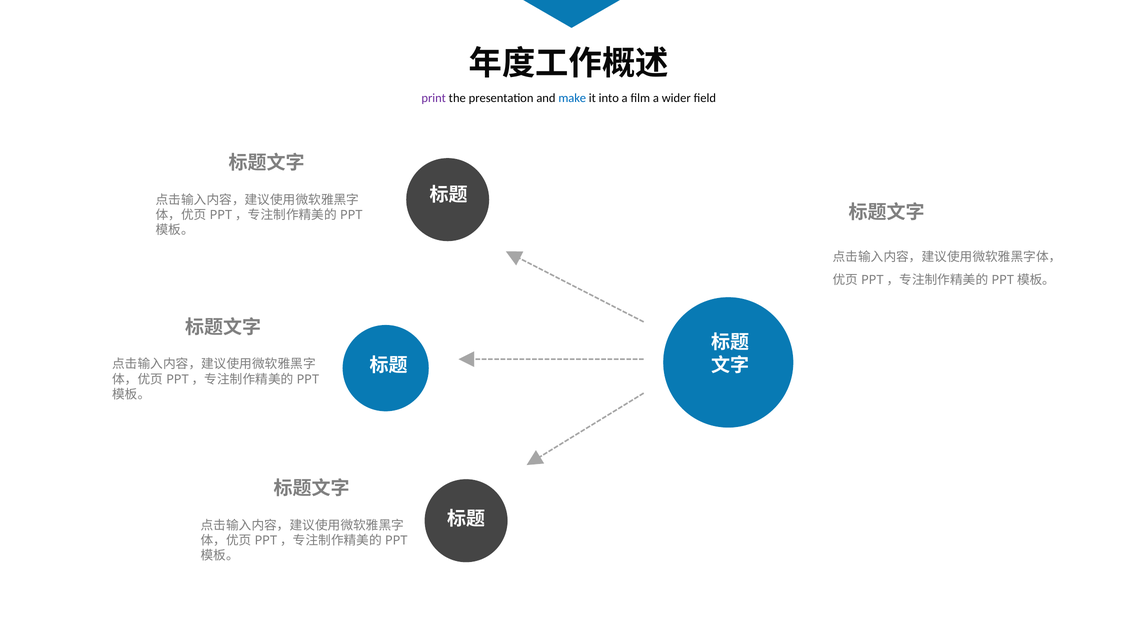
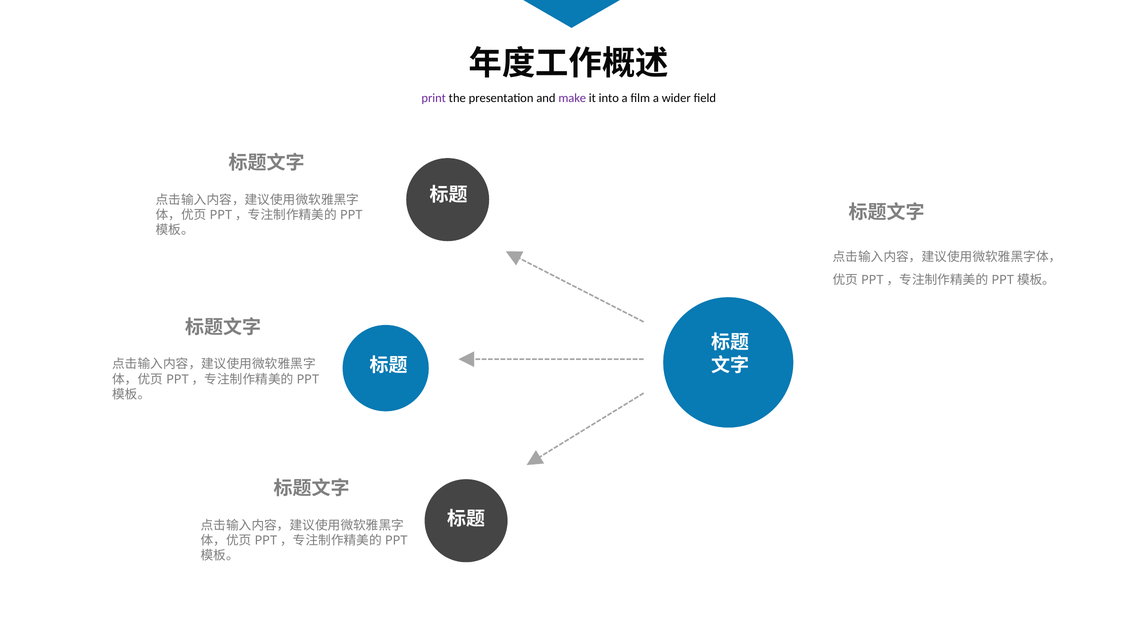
make colour: blue -> purple (572, 98)
